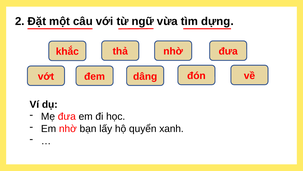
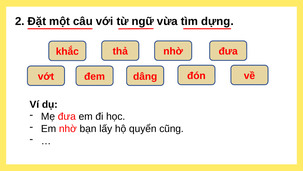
xanh: xanh -> cũng (171, 128)
